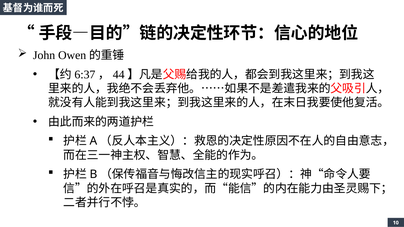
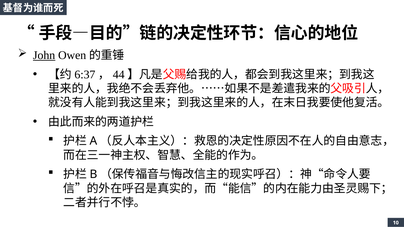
John underline: none -> present (44, 55)
